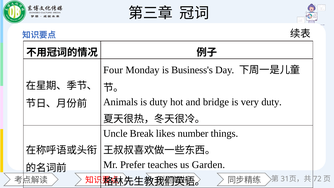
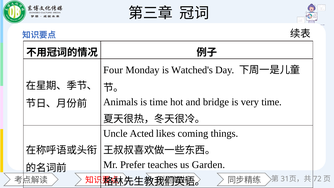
Business's: Business's -> Watched's (192, 70)
is duty: duty -> time (159, 102)
very duty: duty -> time (272, 102)
Break: Break -> Acted (142, 133)
number: number -> coming (193, 133)
